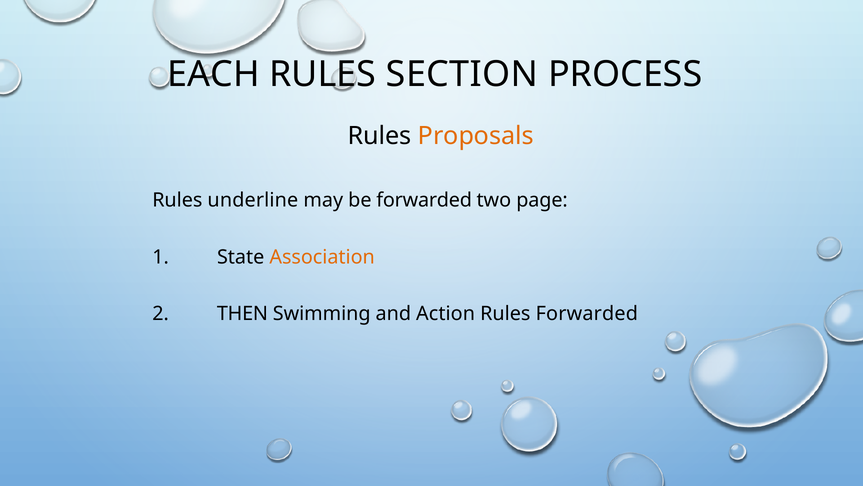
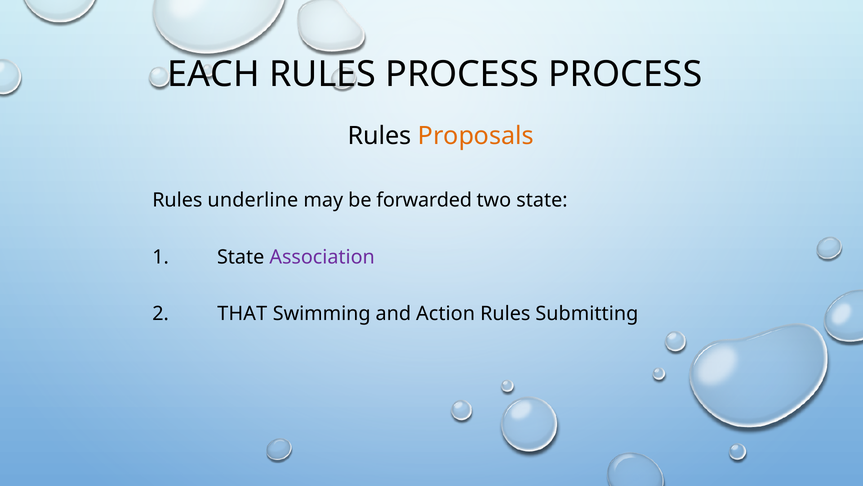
RULES SECTION: SECTION -> PROCESS (462, 74)
two page: page -> state (542, 200)
Association colour: orange -> purple (322, 257)
THEN: THEN -> THAT (242, 314)
Rules Forwarded: Forwarded -> Submitting (587, 314)
